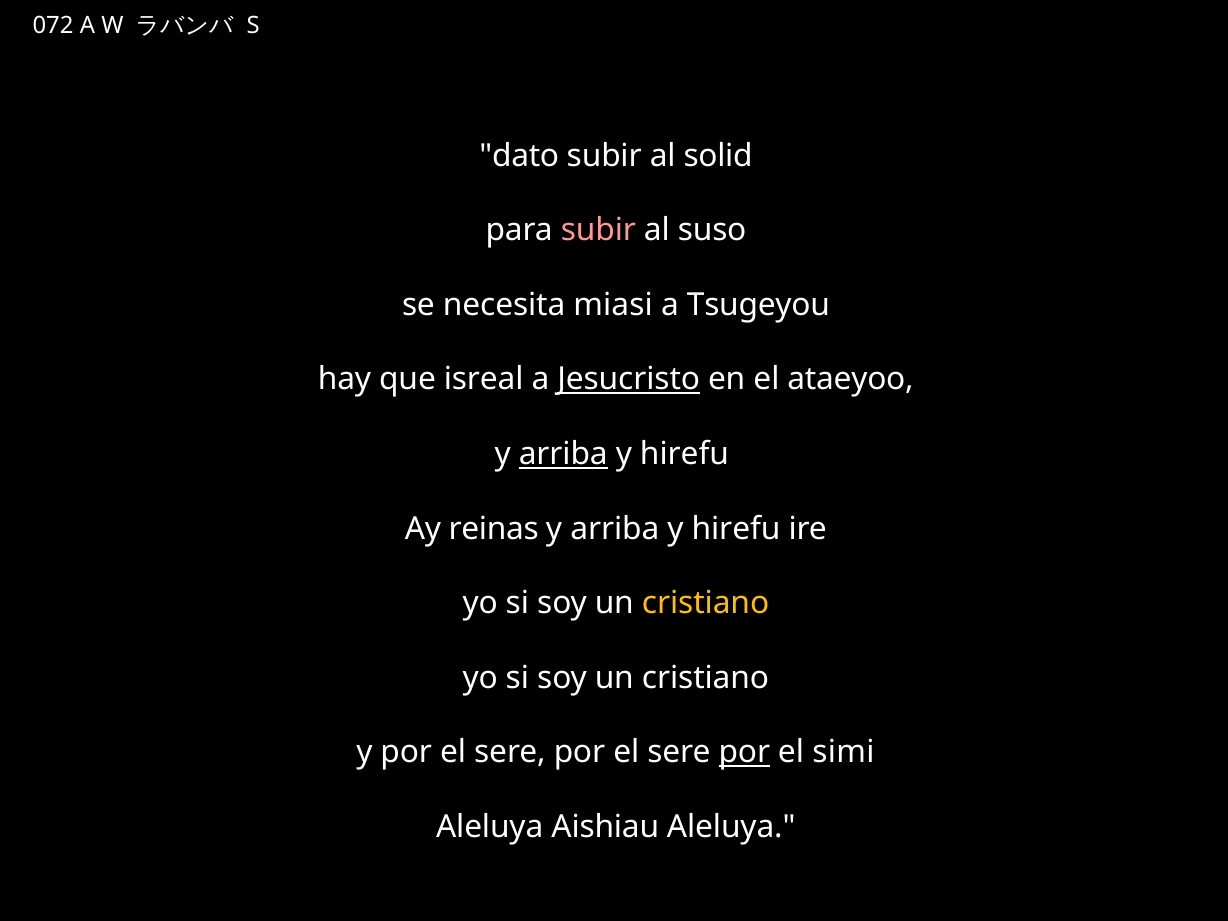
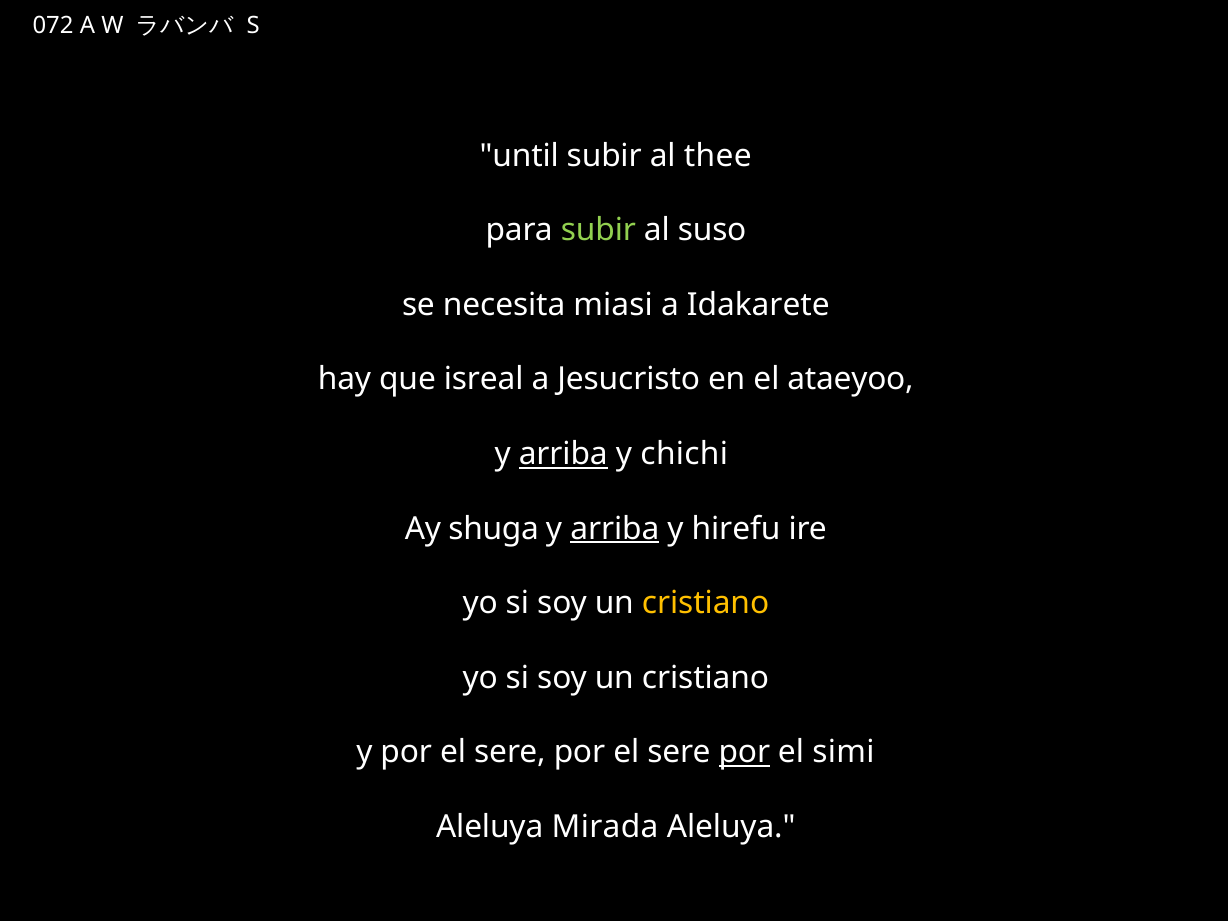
dato: dato -> until (519, 156)
solid: solid -> thee (718, 156)
subir colour: pink -> light green (598, 230)
Tsugeyou: Tsugeyou -> Idakarete (758, 305)
Jesucristo underline: present -> none (629, 379)
hirefu: hirefu -> chichi (684, 454)
reinas: reinas -> shuga (494, 529)
arriba underline: none -> present (615, 529)
Aishiau: Aishiau -> Mirada (605, 827)
